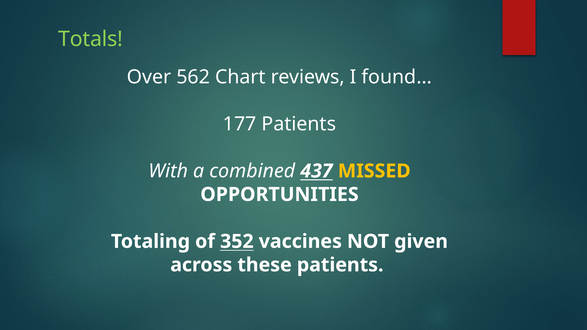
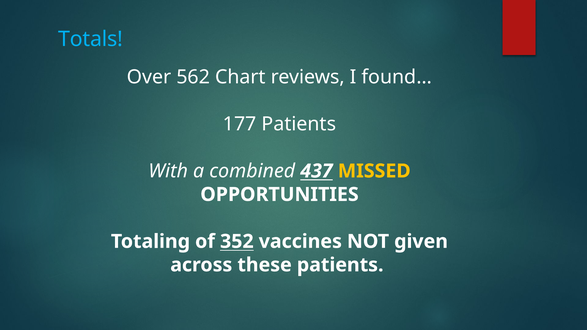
Totals colour: light green -> light blue (91, 39)
